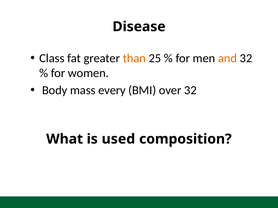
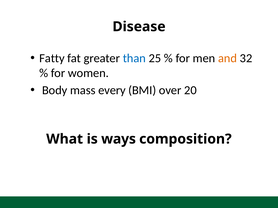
Class: Class -> Fatty (52, 58)
than colour: orange -> blue (134, 58)
over 32: 32 -> 20 (190, 90)
used: used -> ways (119, 139)
